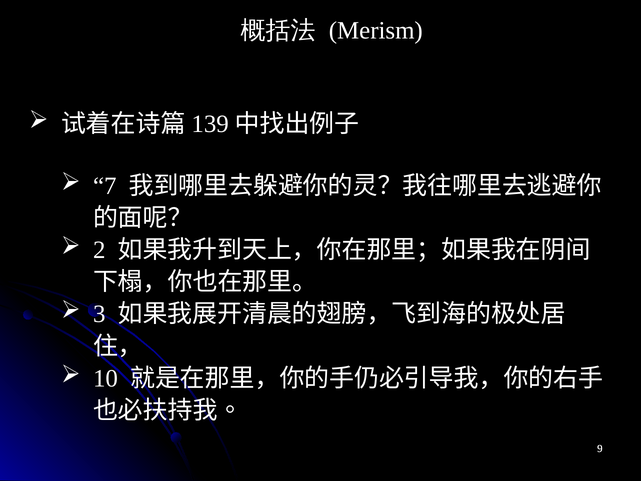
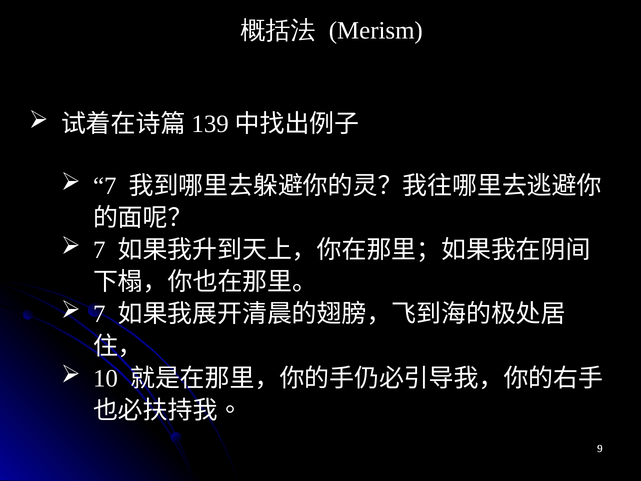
2: 2 -> 7 (99, 250)
3: 3 -> 7 (99, 314)
